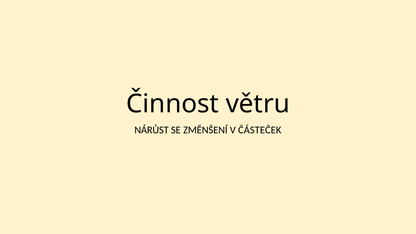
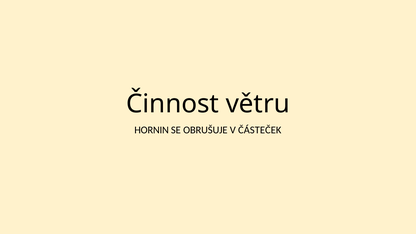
NÁRŮST: NÁRŮST -> HORNIN (152, 130)
ZMĚNŠENÍ: ZMĚNŠENÍ -> OBRUŠUJE (205, 130)
